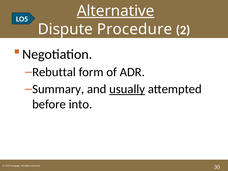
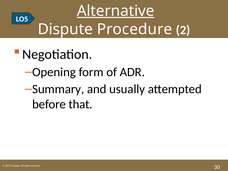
Rebuttal: Rebuttal -> Opening (54, 72)
usually underline: present -> none (127, 89)
into: into -> that (81, 104)
